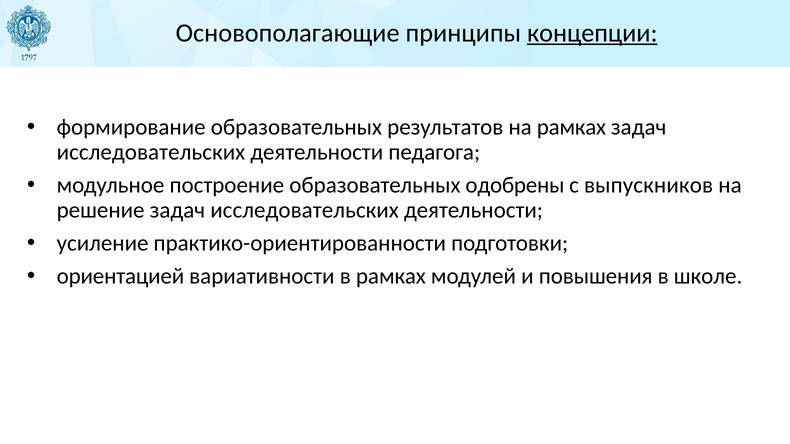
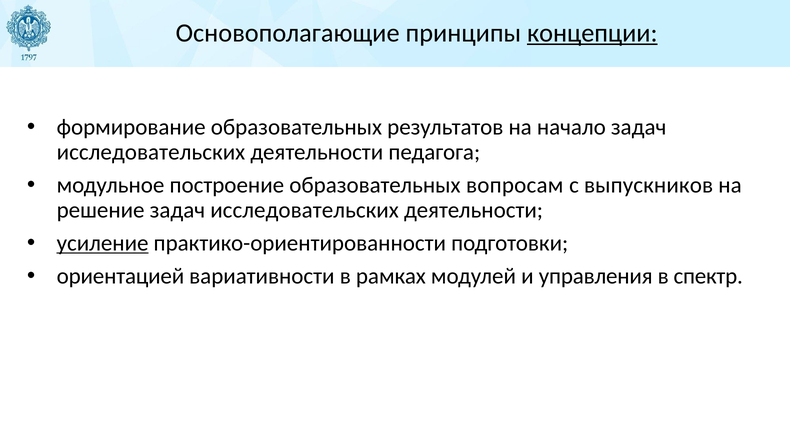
на рамках: рамках -> начало (571, 127)
одобрены: одобрены -> вопросам (515, 185)
усиление underline: none -> present (103, 243)
повышения: повышения -> управления (596, 276)
школе: школе -> спектр (708, 276)
